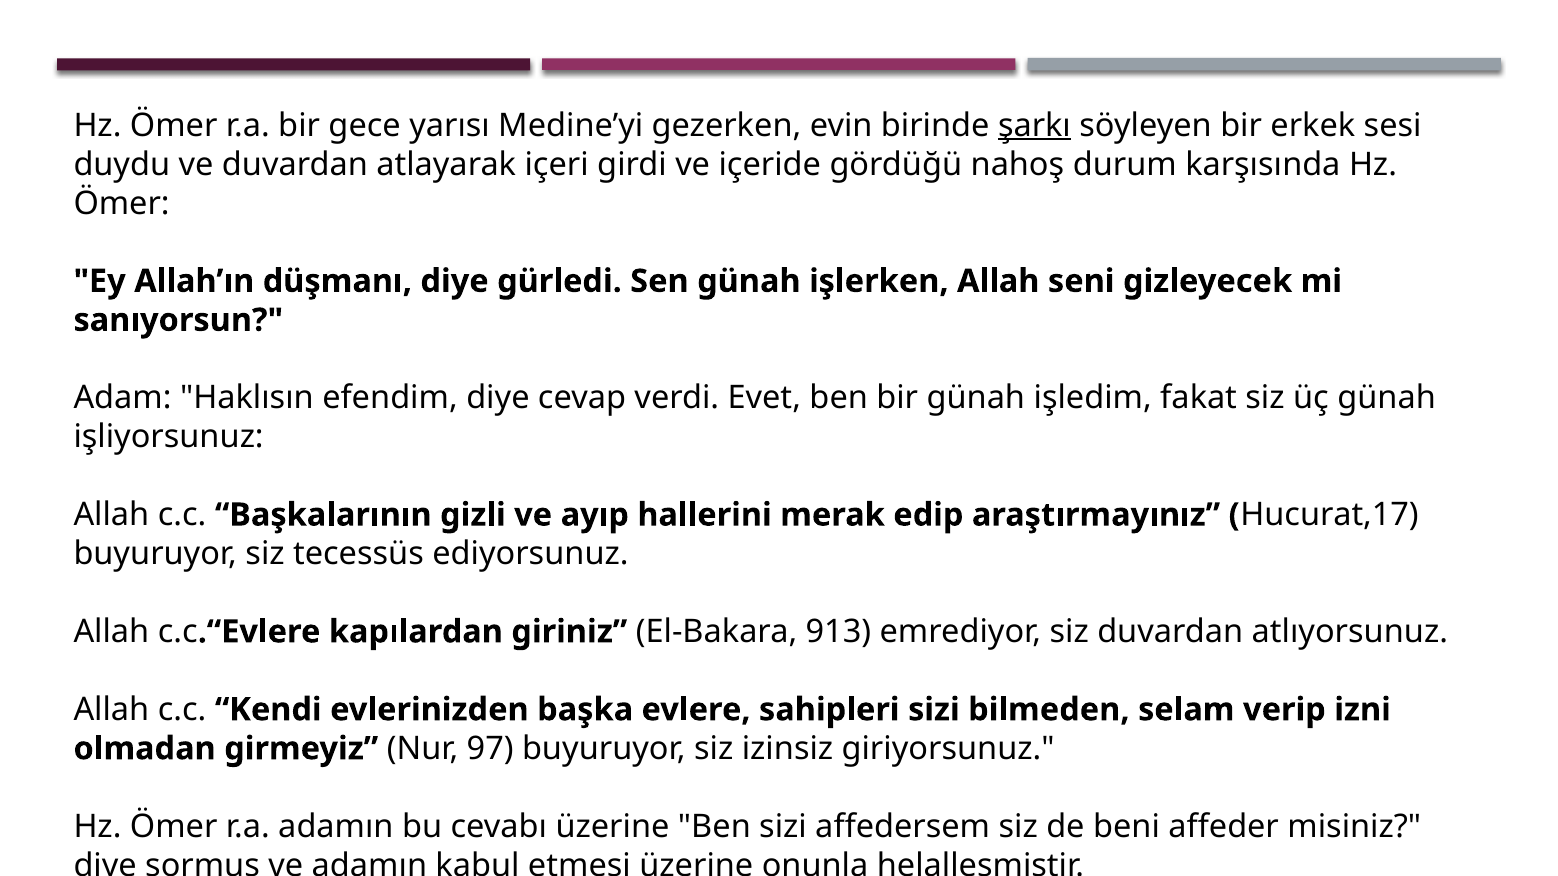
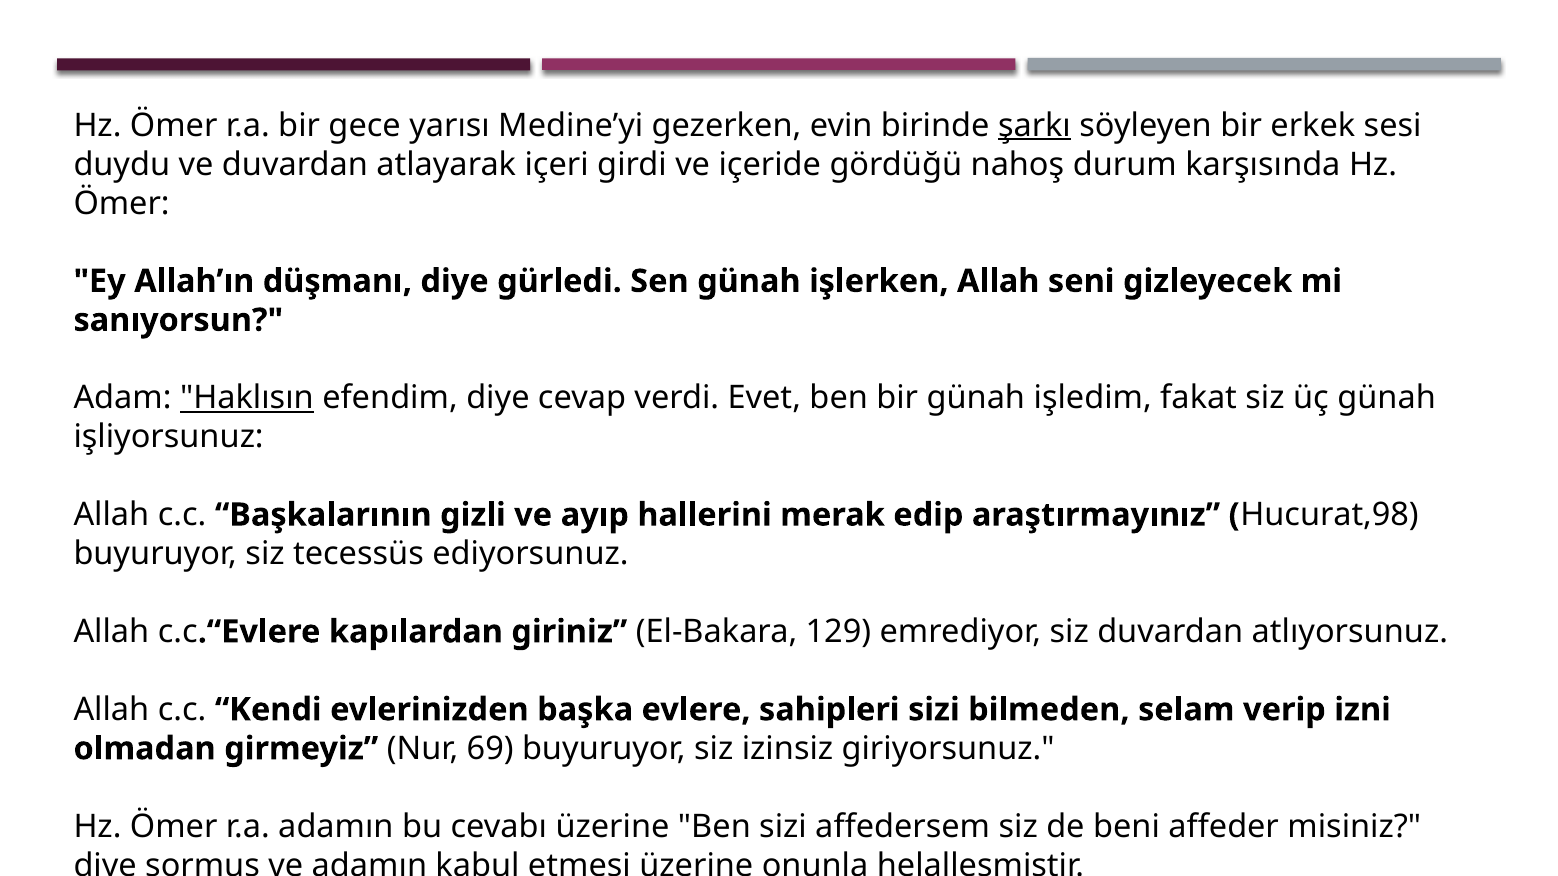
Haklısın underline: none -> present (247, 398)
Hucurat,17: Hucurat,17 -> Hucurat,98 (1330, 515)
913: 913 -> 129 (838, 632)
97: 97 -> 69 (490, 749)
